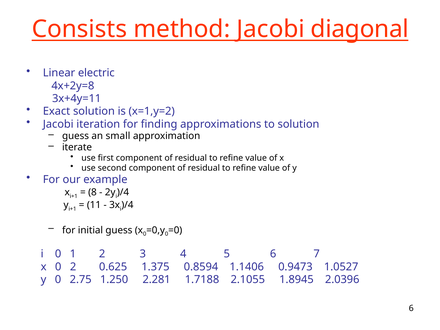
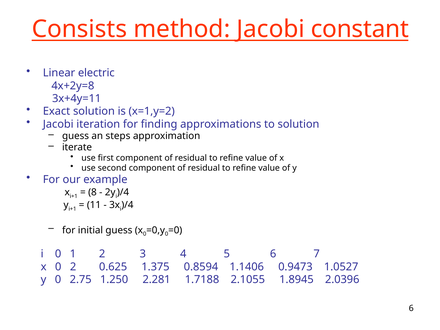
diagonal: diagonal -> constant (360, 29)
small: small -> steps (118, 136)
